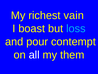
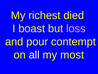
vain: vain -> died (74, 15)
loss colour: light blue -> pink (76, 28)
them: them -> most (72, 54)
